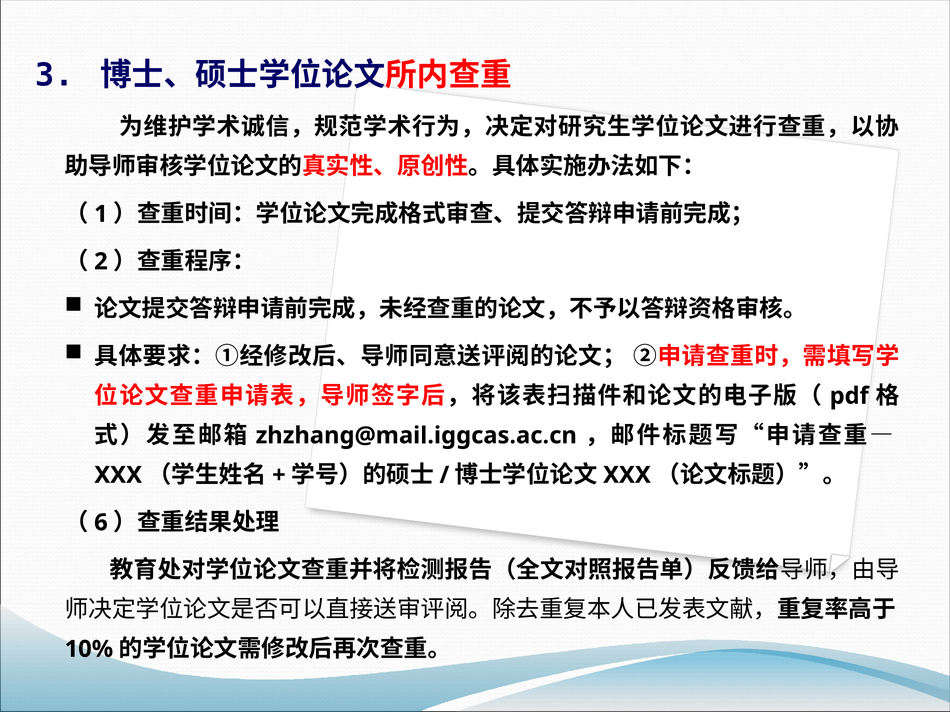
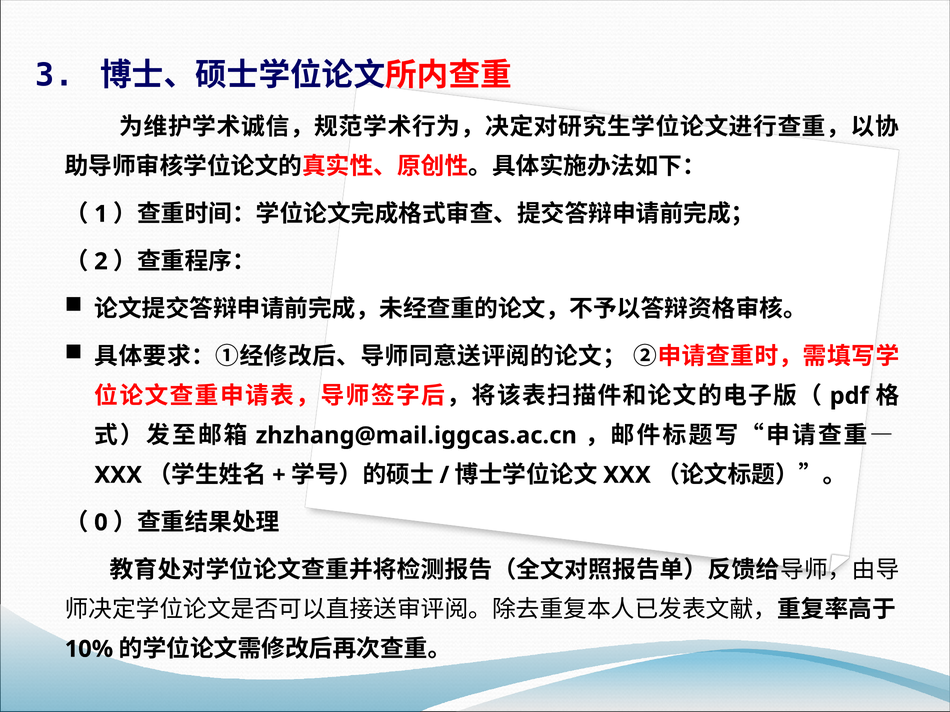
6: 6 -> 0 (101, 523)
